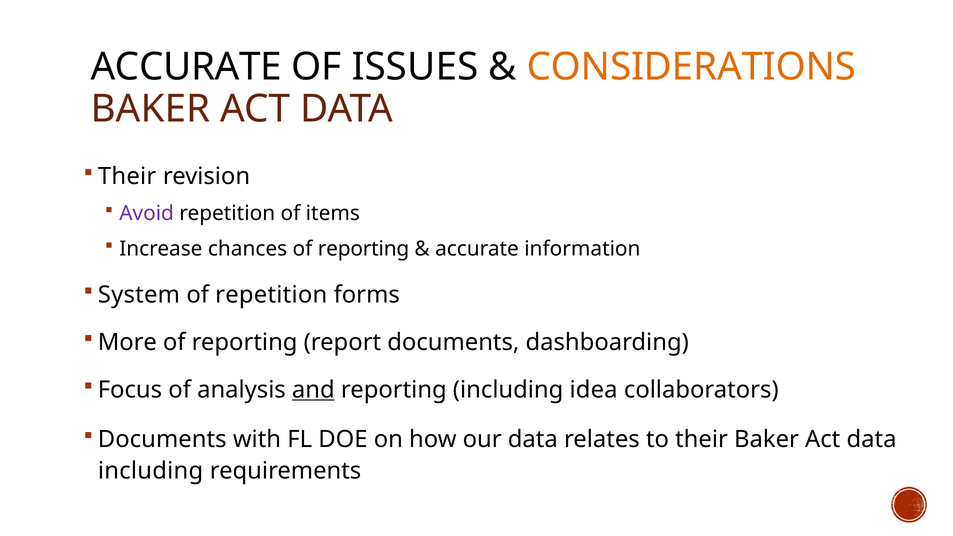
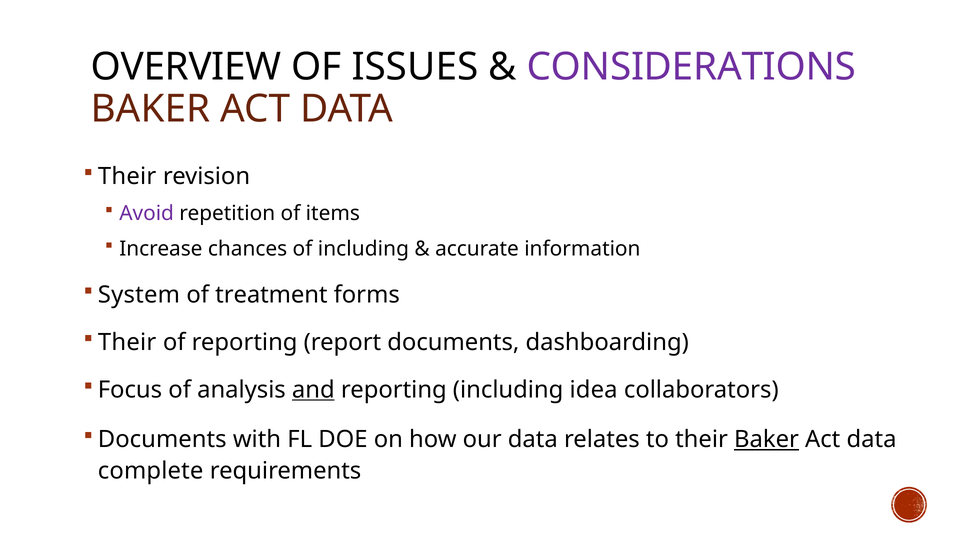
ACCURATE: ACCURATE -> OVERVIEW (186, 67)
CONSIDERATIONS colour: orange -> purple (691, 67)
chances of reporting: reporting -> including (363, 249)
of repetition: repetition -> treatment (271, 295)
More: More -> Their (127, 342)
Baker underline: none -> present (767, 439)
including: including -> complete (151, 471)
